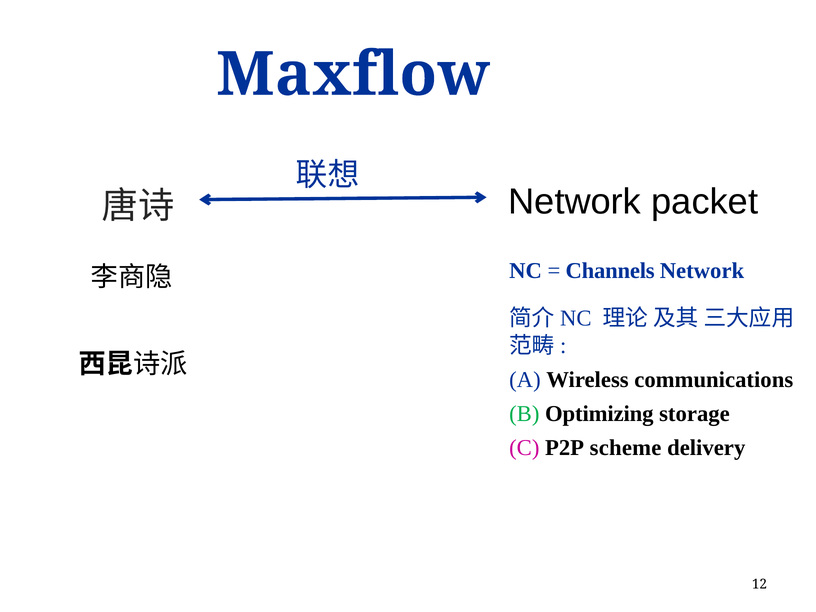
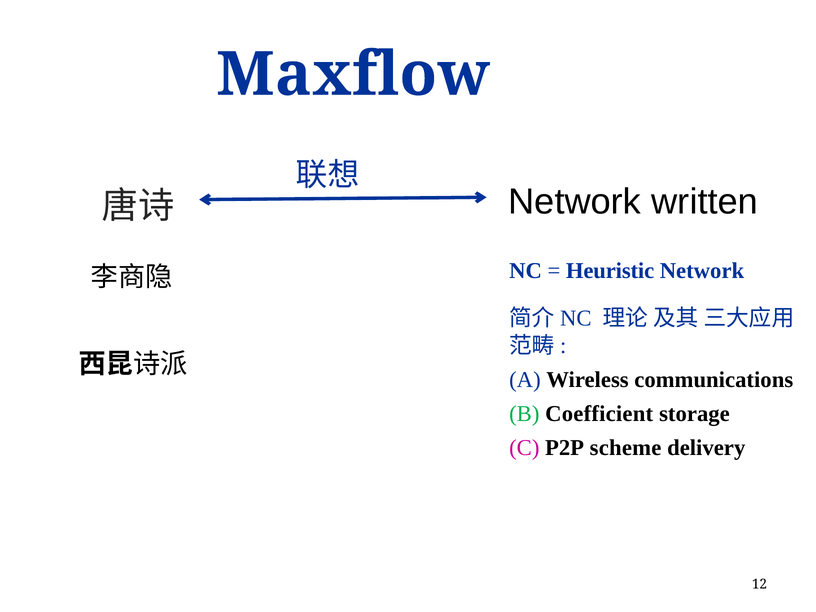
packet: packet -> written (705, 202)
Channels: Channels -> Heuristic (610, 271)
Optimizing: Optimizing -> Coefficient (599, 414)
